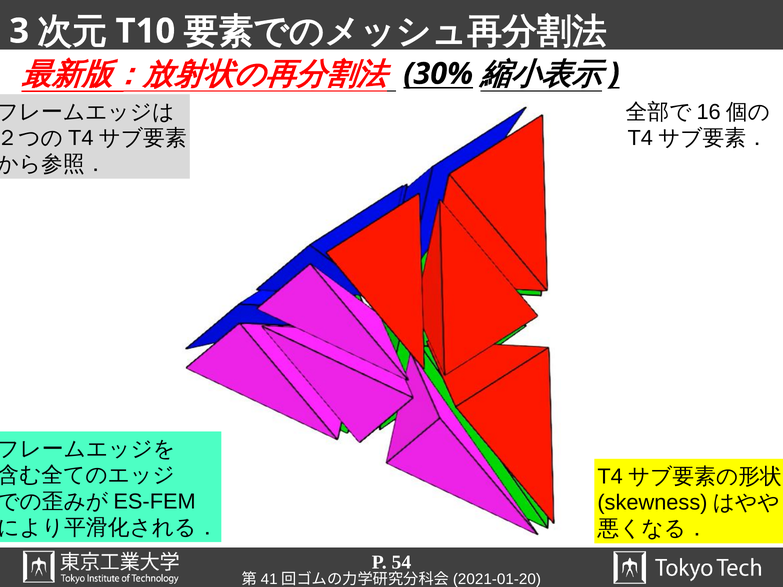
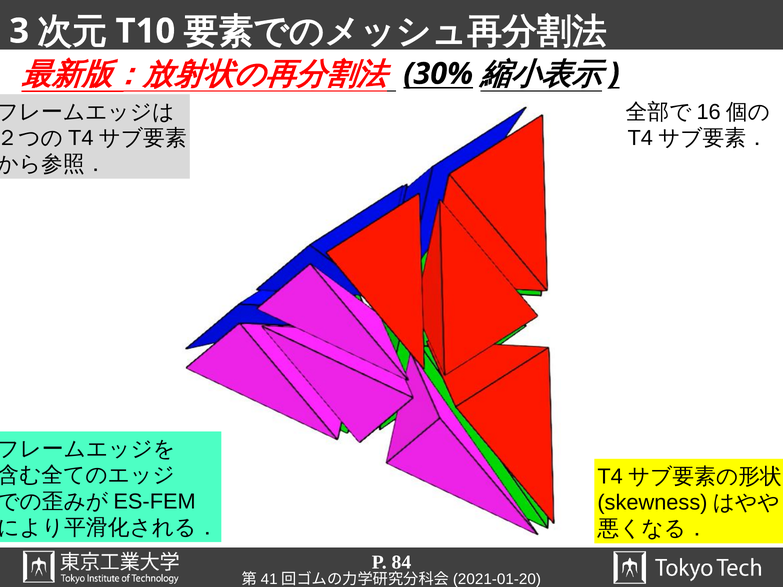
54: 54 -> 84 (401, 562)
